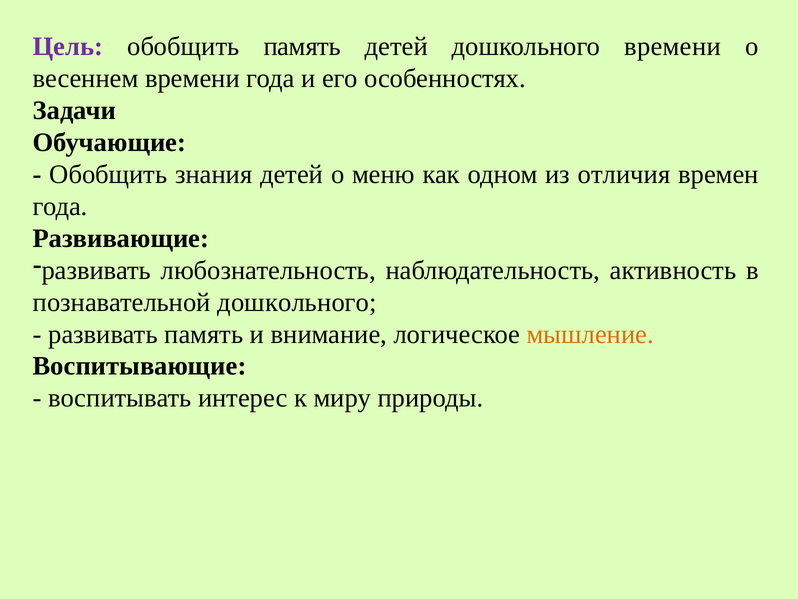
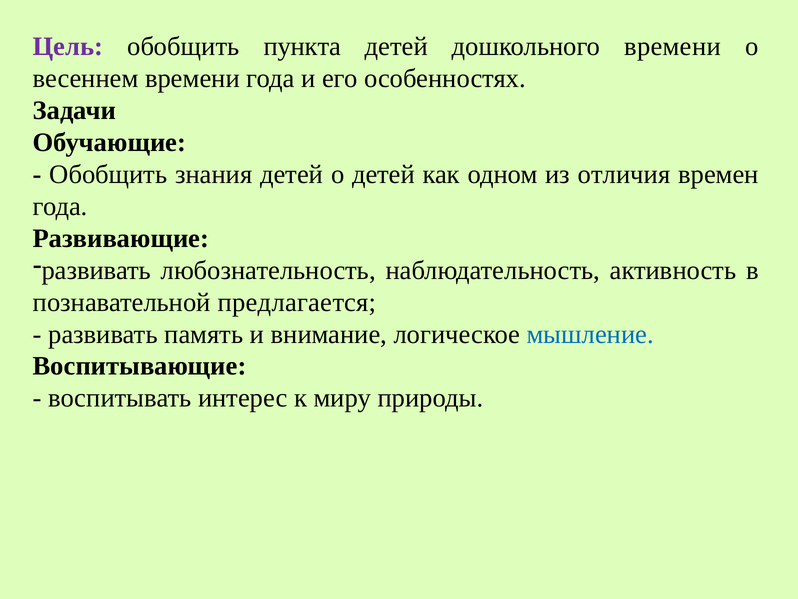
обобщить память: память -> пункта (302, 47)
о меню: меню -> детей (383, 174)
познавательной дошкольного: дошкольного -> предлагается (297, 302)
мышление colour: orange -> blue (590, 334)
